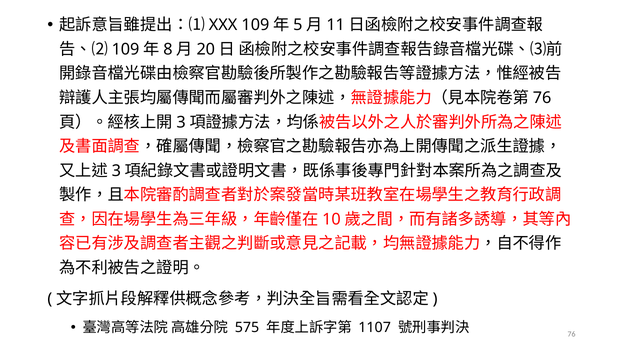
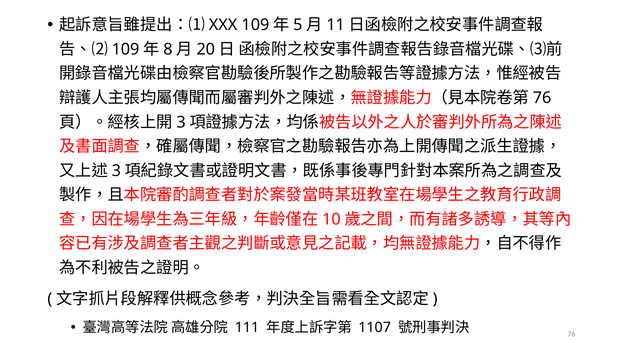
575: 575 -> 111 (247, 328)
